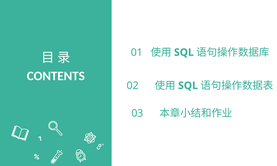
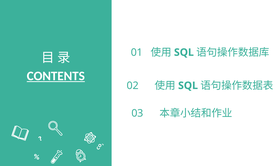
CONTENTS underline: none -> present (56, 76)
